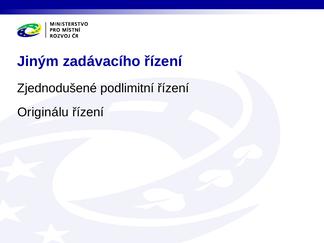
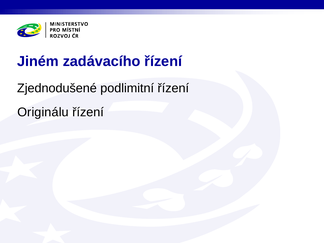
Jiným: Jiným -> Jiném (38, 61)
